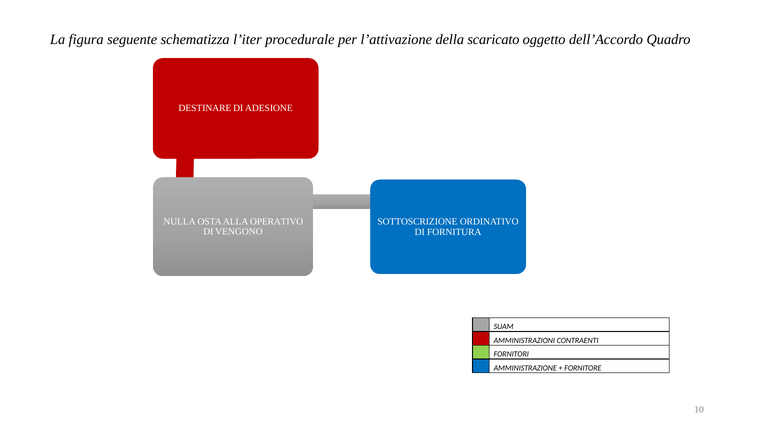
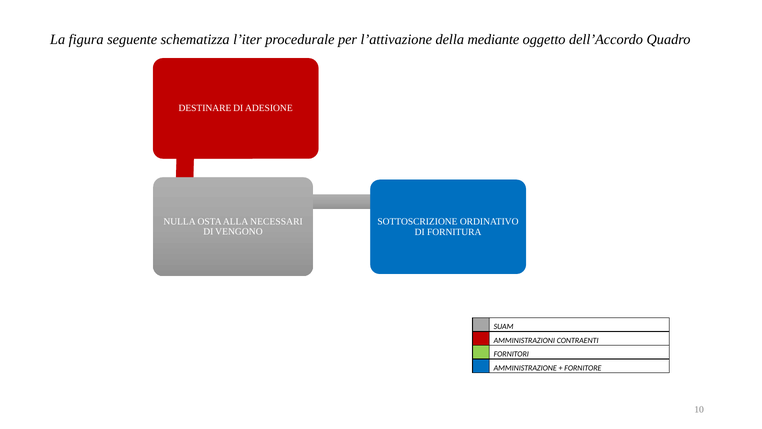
scaricato: scaricato -> mediante (493, 39)
OPERATIVO: OPERATIVO -> NECESSARI (277, 221)
